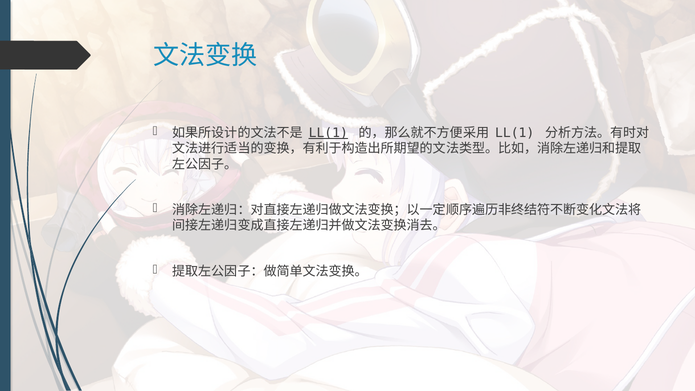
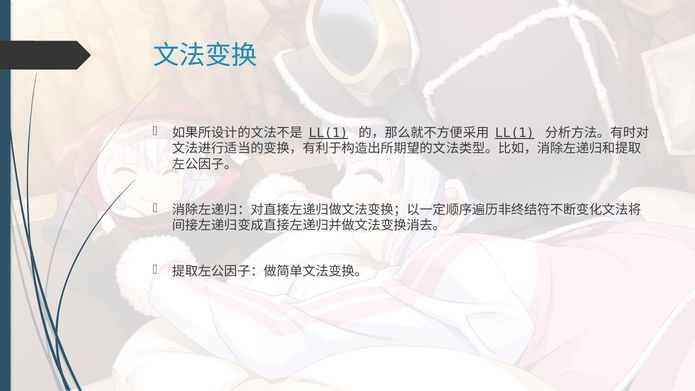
LL(1 underline: none -> present (515, 133)
